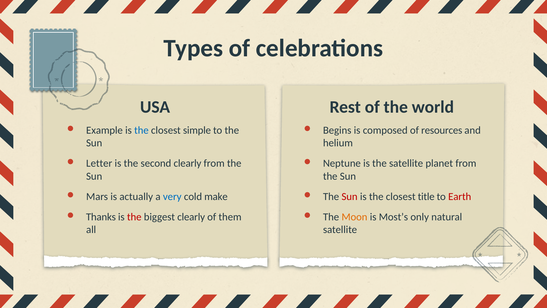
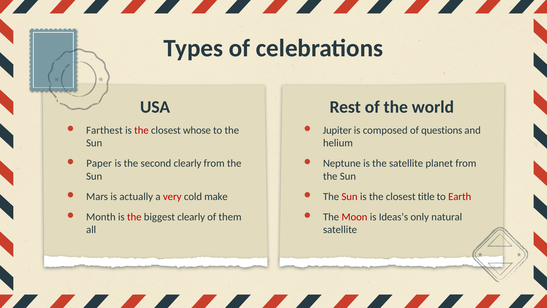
Example: Example -> Farthest (104, 130)
the colour: blue -> red (141, 130)
simple: simple -> whose (197, 130)
Begins: Begins -> Jupiter (337, 130)
resources: resources -> questions (442, 130)
Letter: Letter -> Paper (99, 163)
very colour: blue -> red (172, 196)
Thanks: Thanks -> Month (101, 217)
Moon colour: orange -> red (354, 217)
Most’s: Most’s -> Ideas’s (393, 217)
